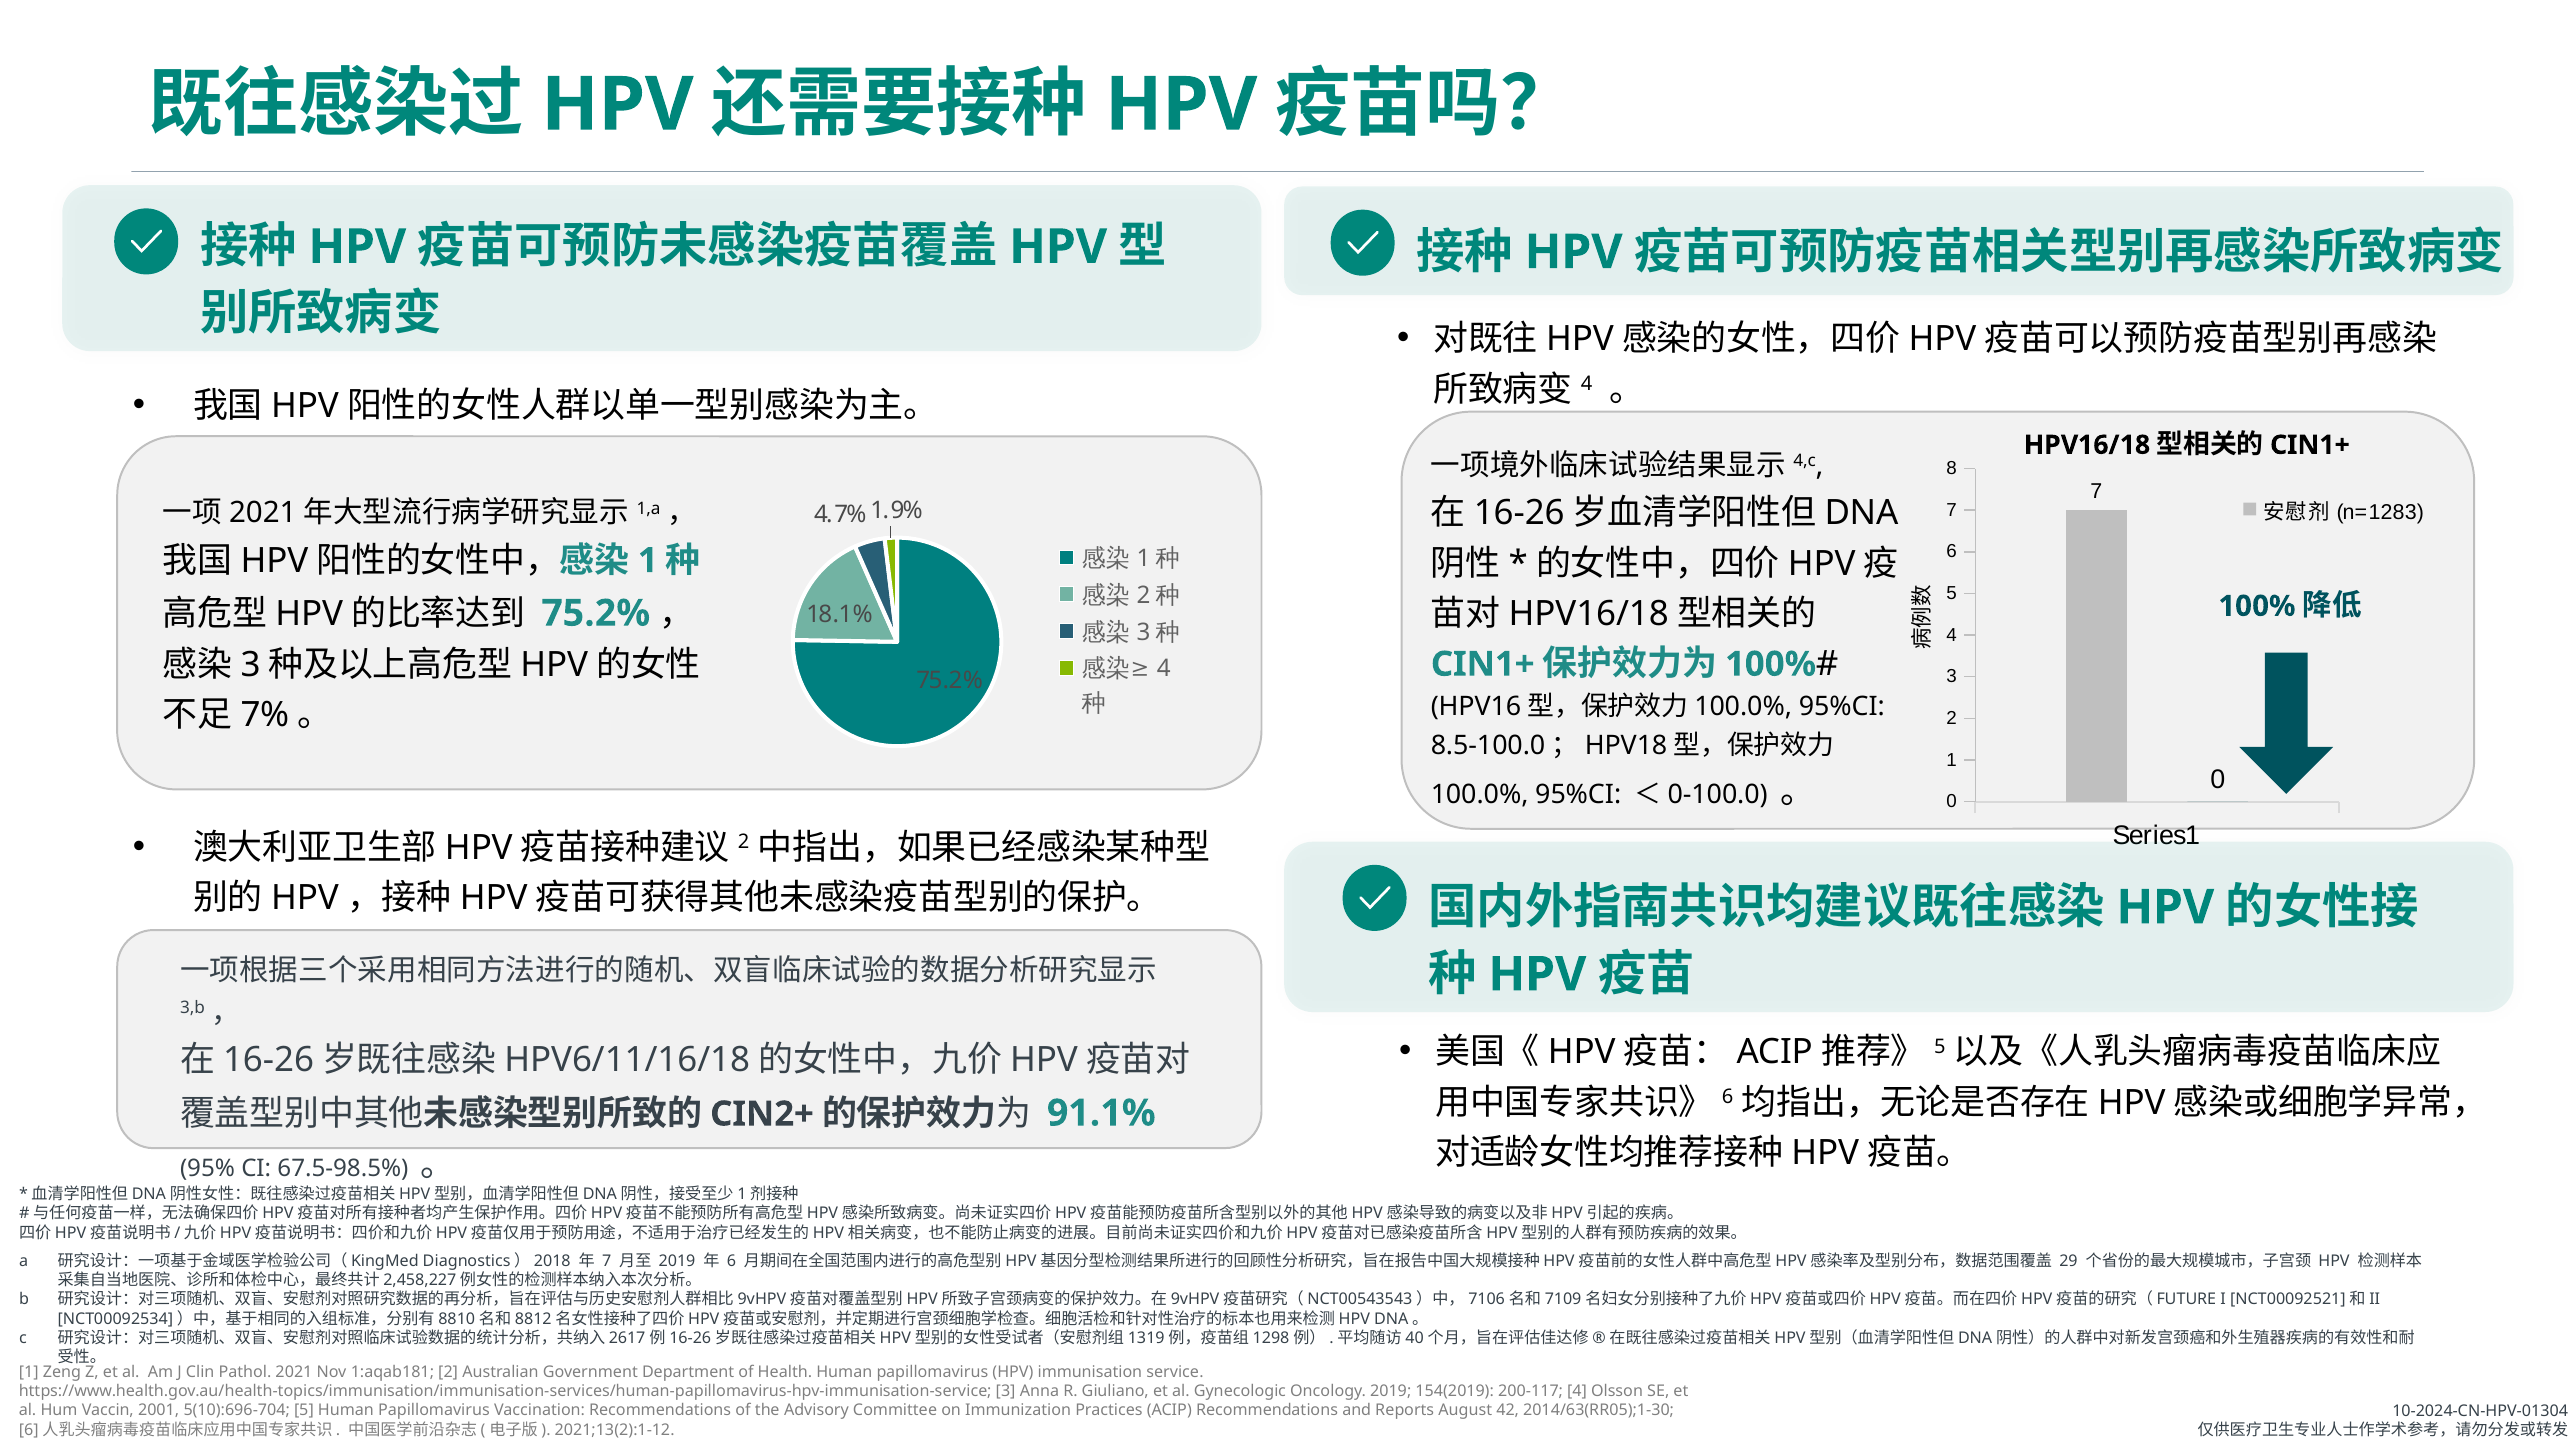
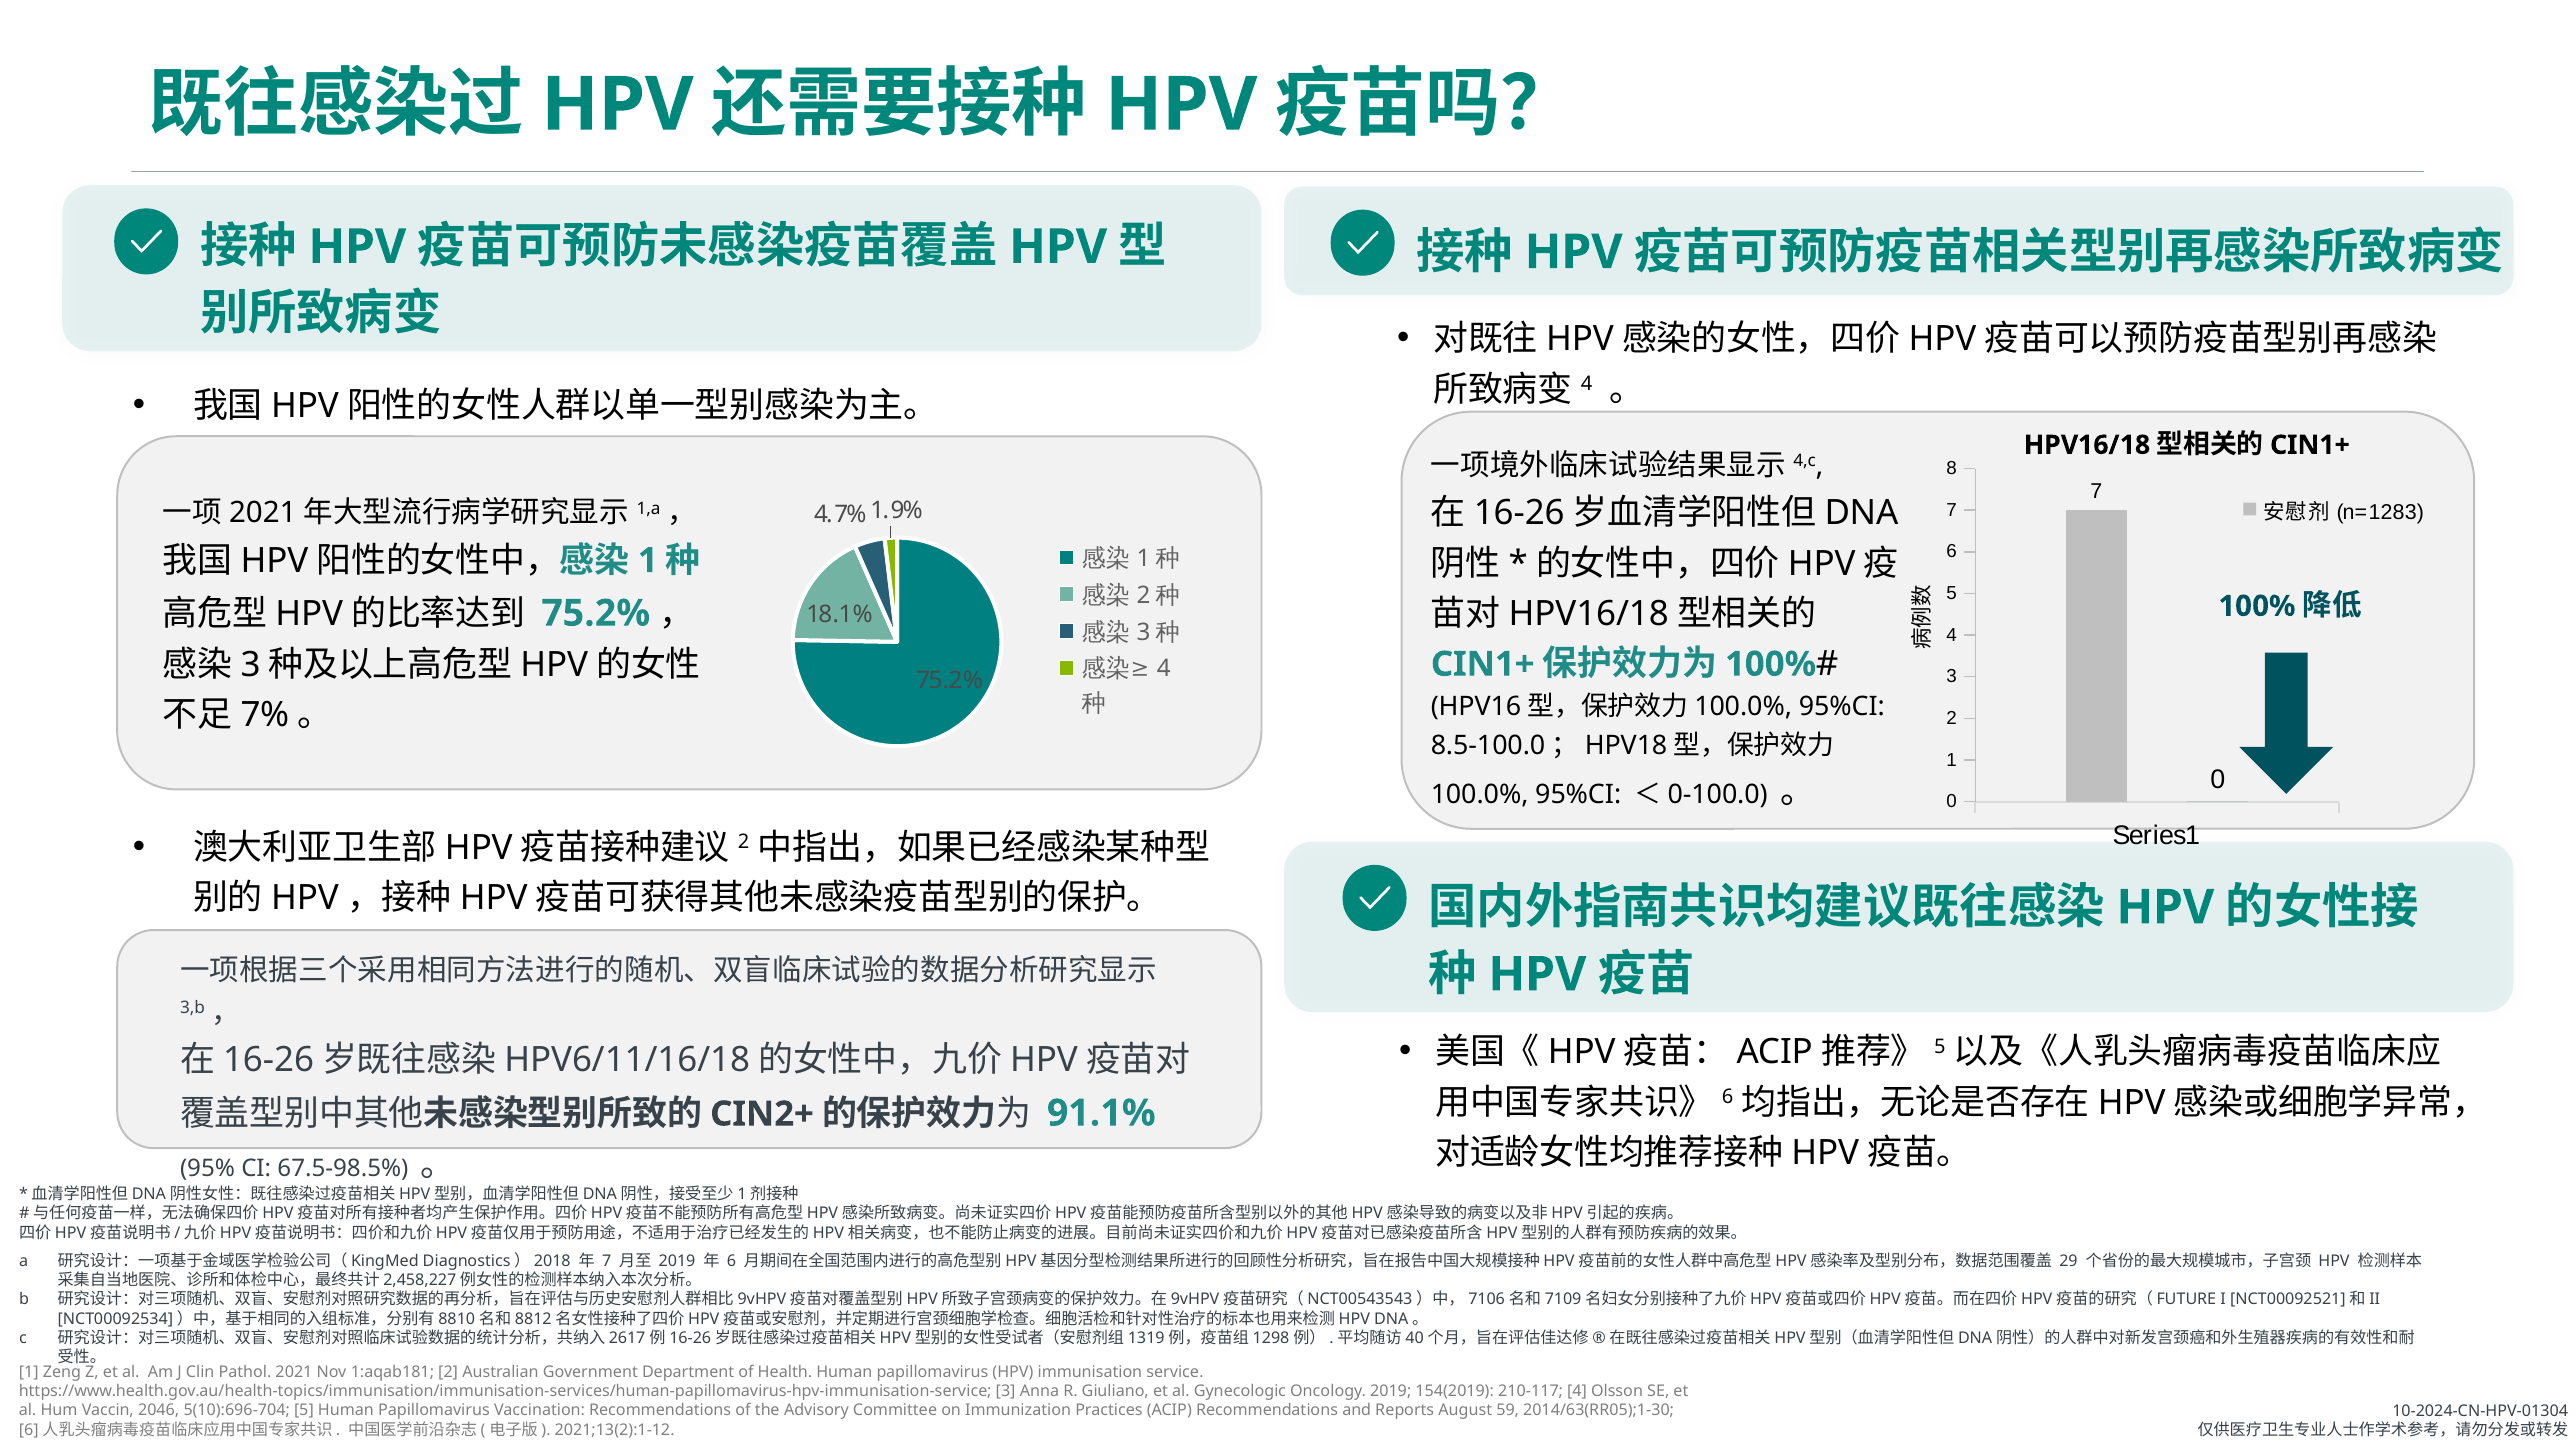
200-117: 200-117 -> 210-117 (1531, 1391)
2001: 2001 -> 2046 (159, 1410)
42: 42 -> 59 (1508, 1410)
